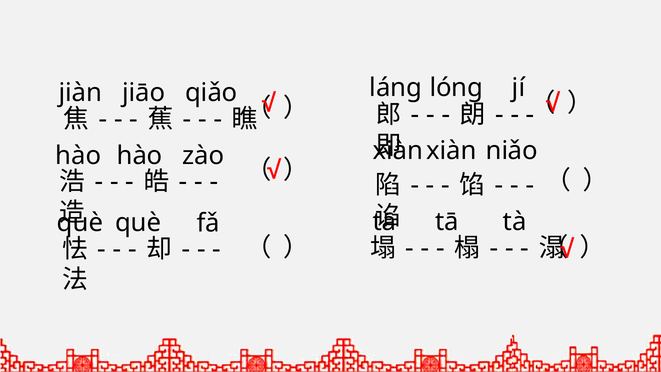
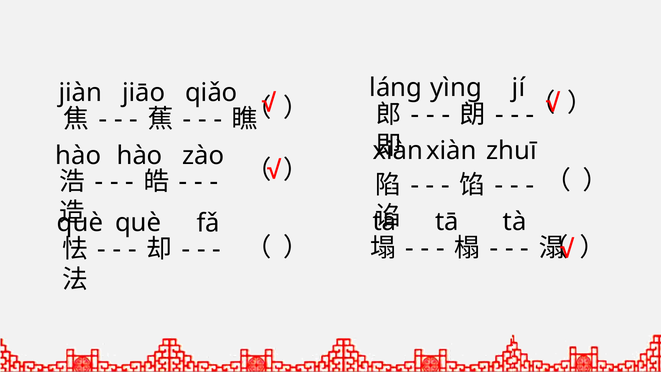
lóng: lóng -> yìng (456, 88)
niǎo: niǎo -> zhuī (512, 150)
